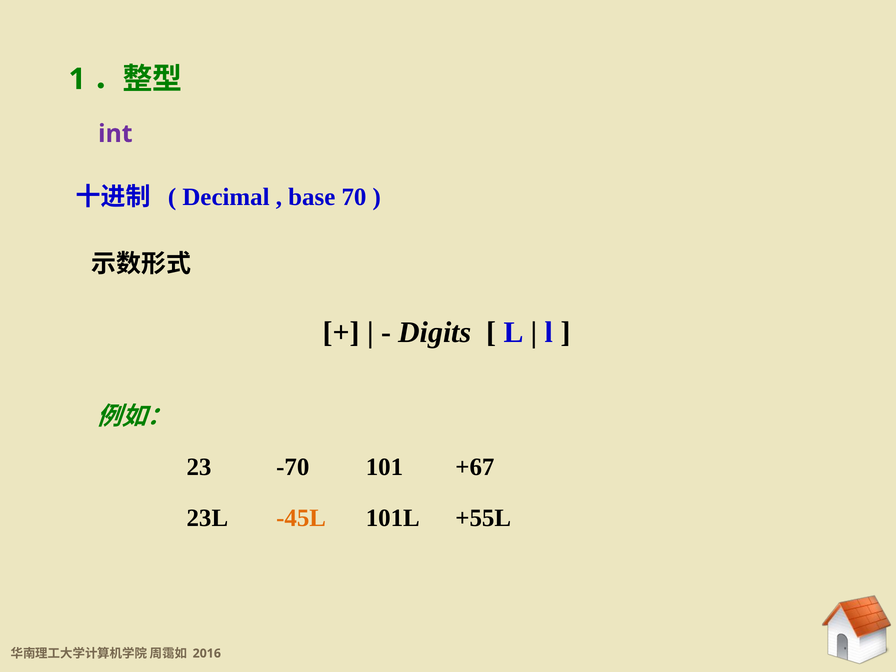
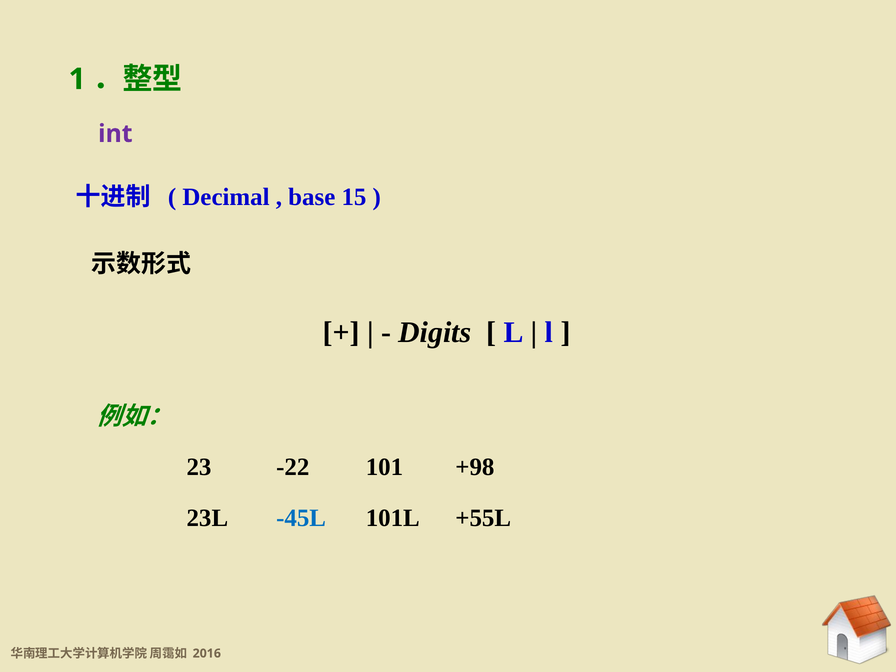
70: 70 -> 15 (354, 197)
-70: -70 -> -22 (293, 467)
+67: +67 -> +98 (475, 467)
-45L colour: orange -> blue (301, 518)
